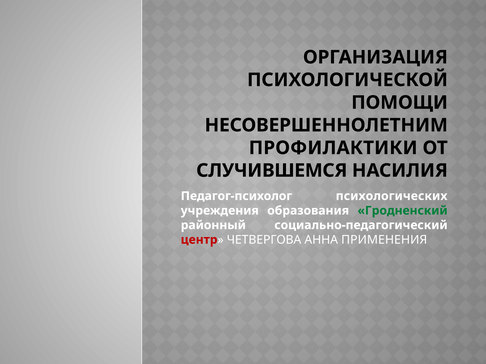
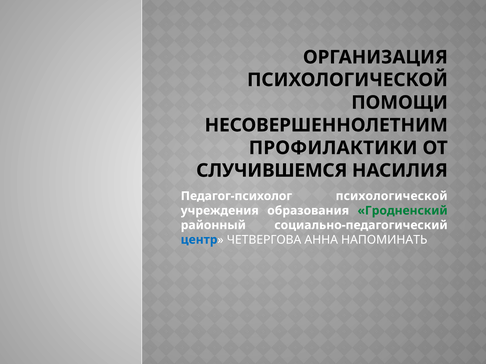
Педагог-психолог психологических: психологических -> психологической (392, 196)
центр colour: red -> blue (199, 240)
ПРИМЕНЕНИЯ: ПРИМЕНЕНИЯ -> НАПОМИНАТЬ (384, 240)
